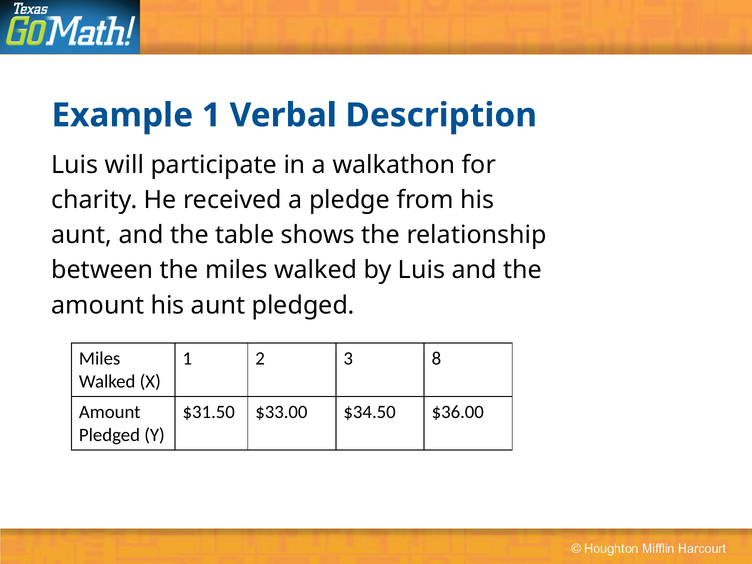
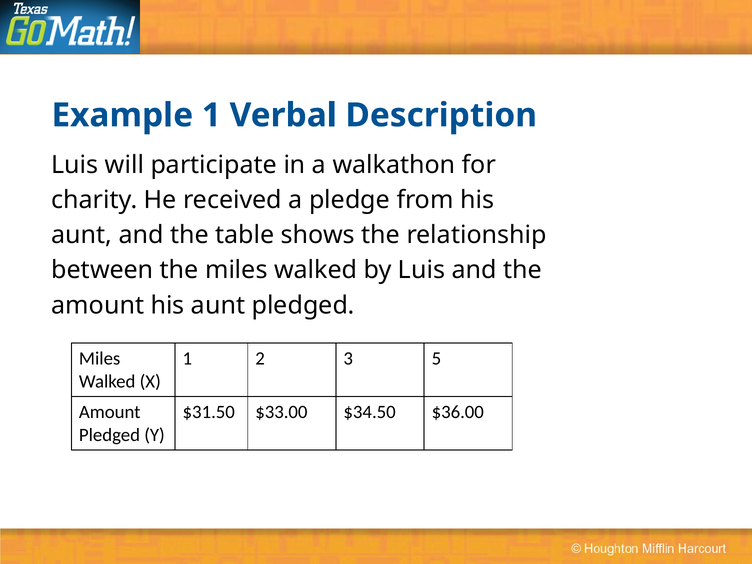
8: 8 -> 5 (436, 359)
